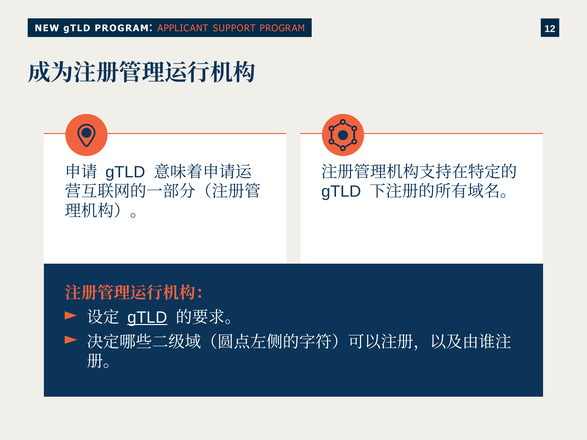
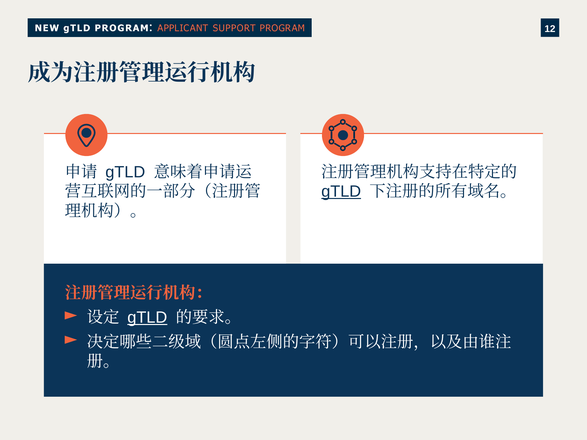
gTLD underline: none -> present (341, 192)
